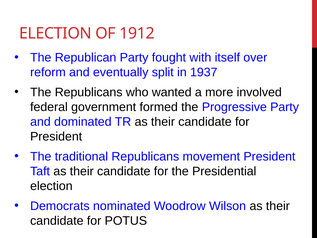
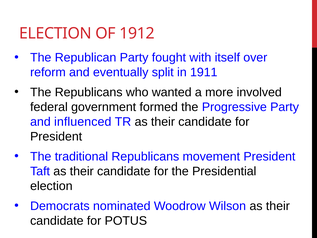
1937: 1937 -> 1911 (204, 72)
dominated: dominated -> influenced (83, 122)
